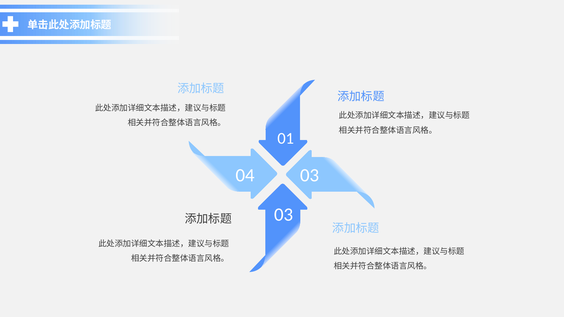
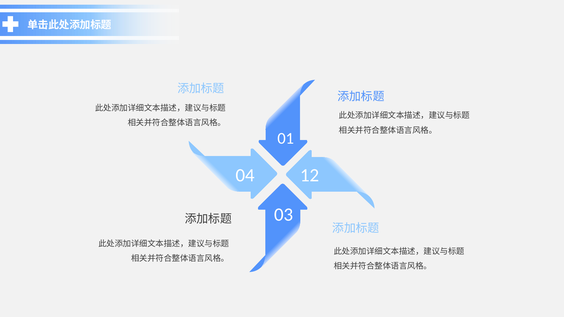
04 03: 03 -> 12 (310, 175)
